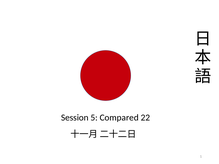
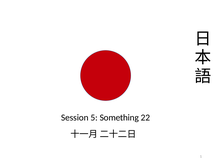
Compared: Compared -> Something (119, 118)
